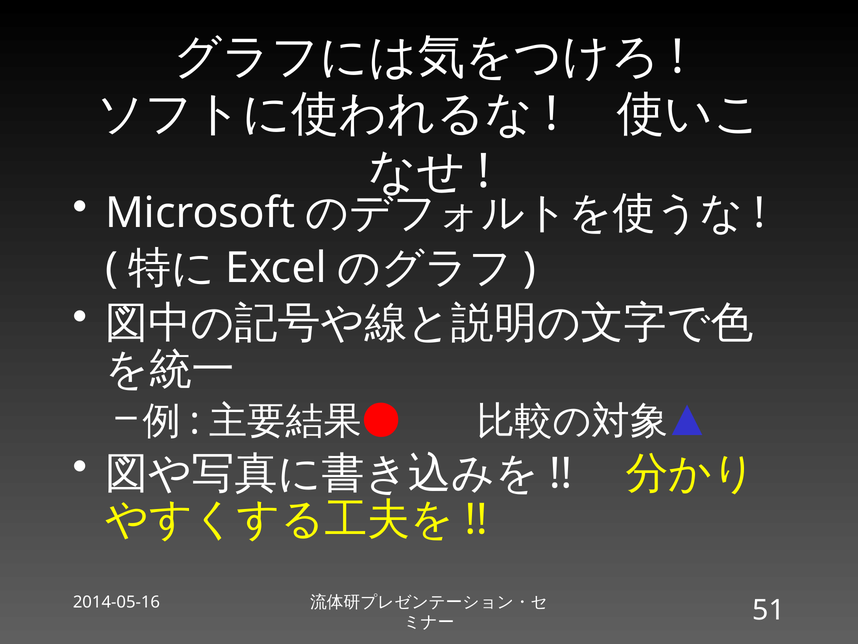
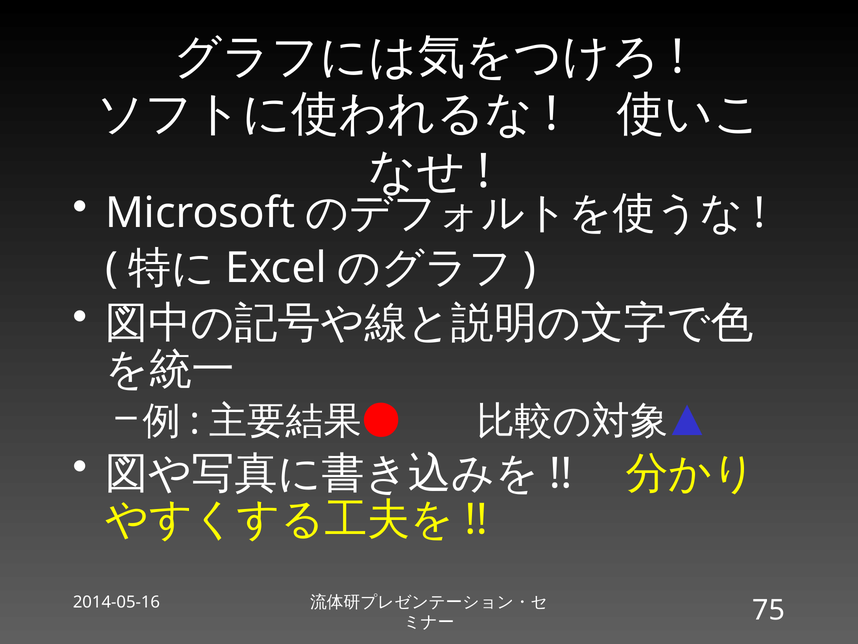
51: 51 -> 75 (769, 610)
